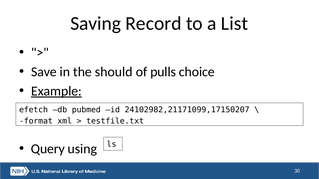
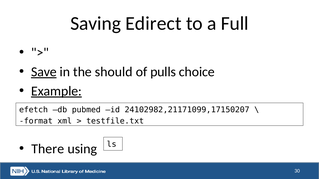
Record: Record -> Edirect (153, 23)
List: List -> Full (235, 23)
Save underline: none -> present (44, 72)
Query: Query -> There (48, 149)
